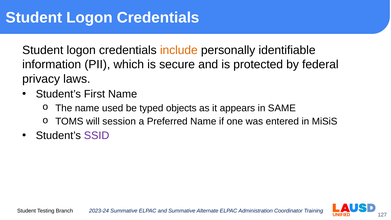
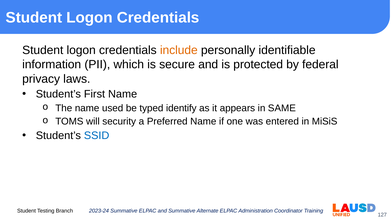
objects: objects -> identify (181, 108)
session: session -> security (119, 121)
SSID colour: purple -> blue (97, 135)
